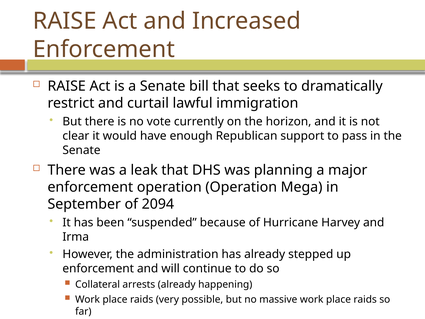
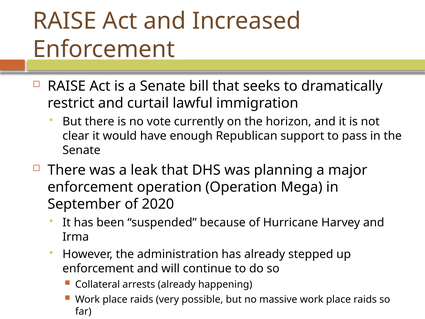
2094: 2094 -> 2020 (158, 204)
